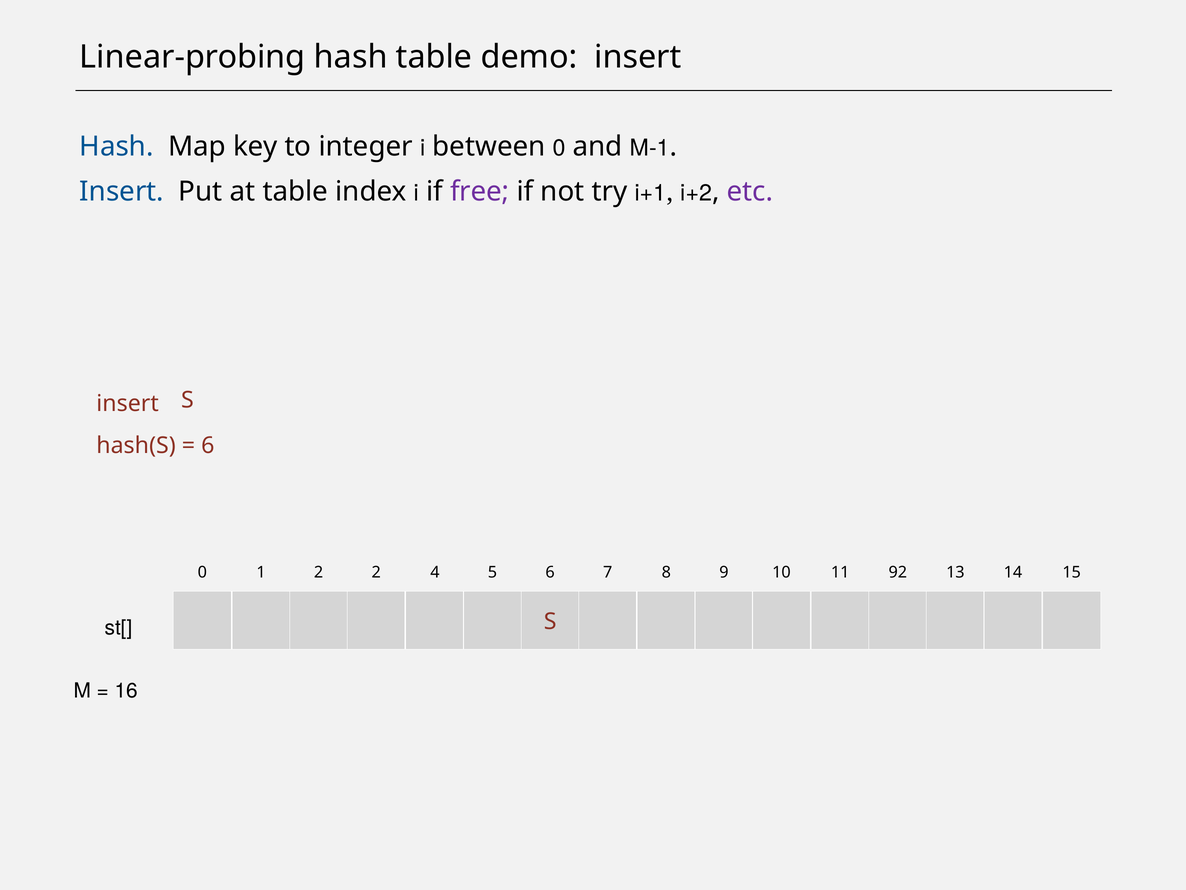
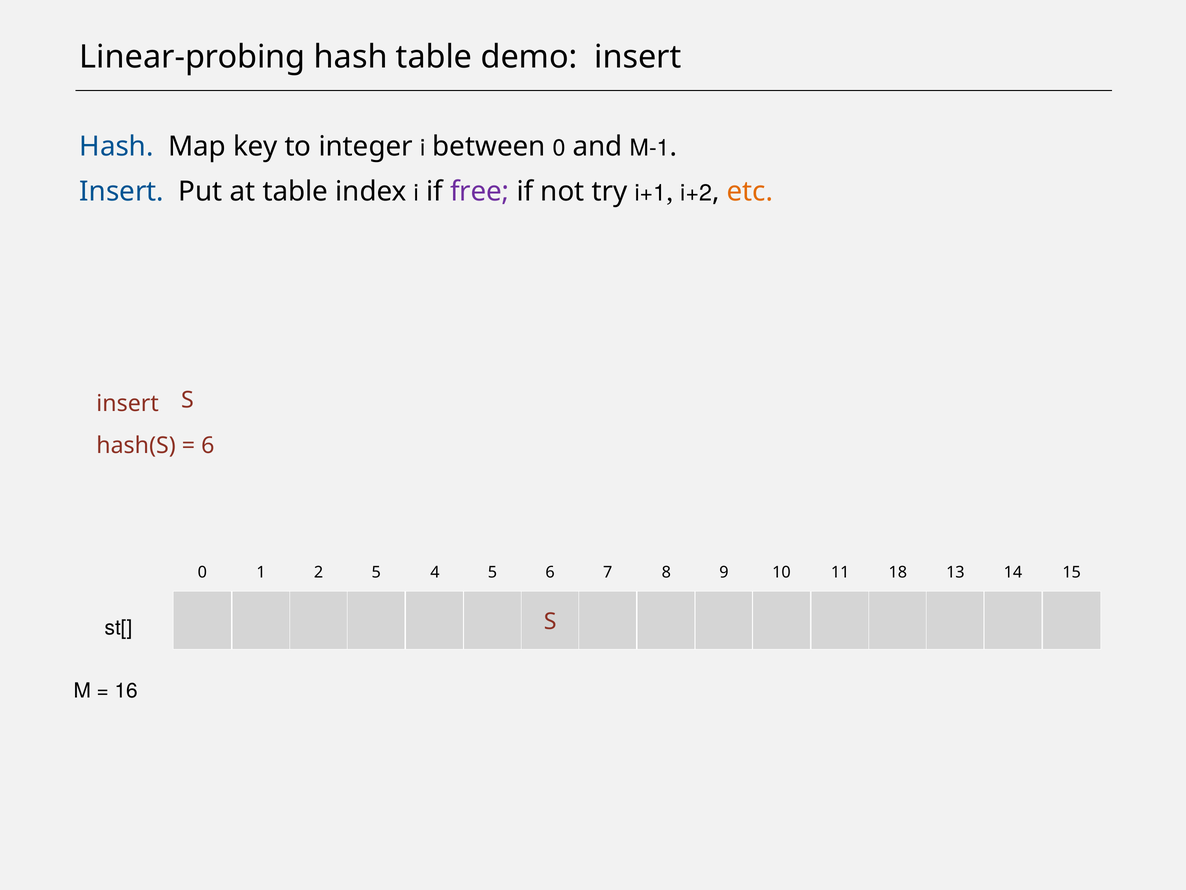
etc colour: purple -> orange (750, 191)
2 2: 2 -> 5 (376, 572)
92: 92 -> 18 (898, 572)
